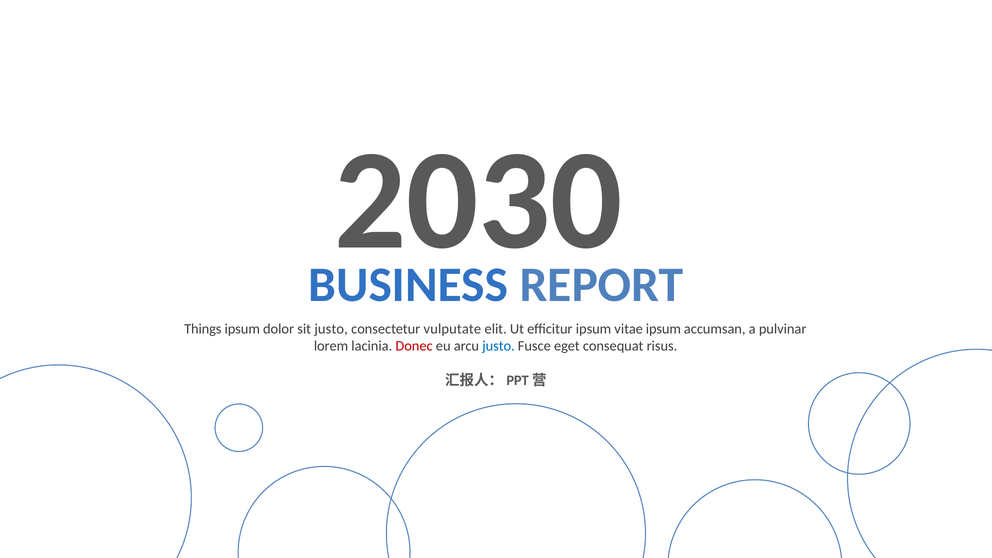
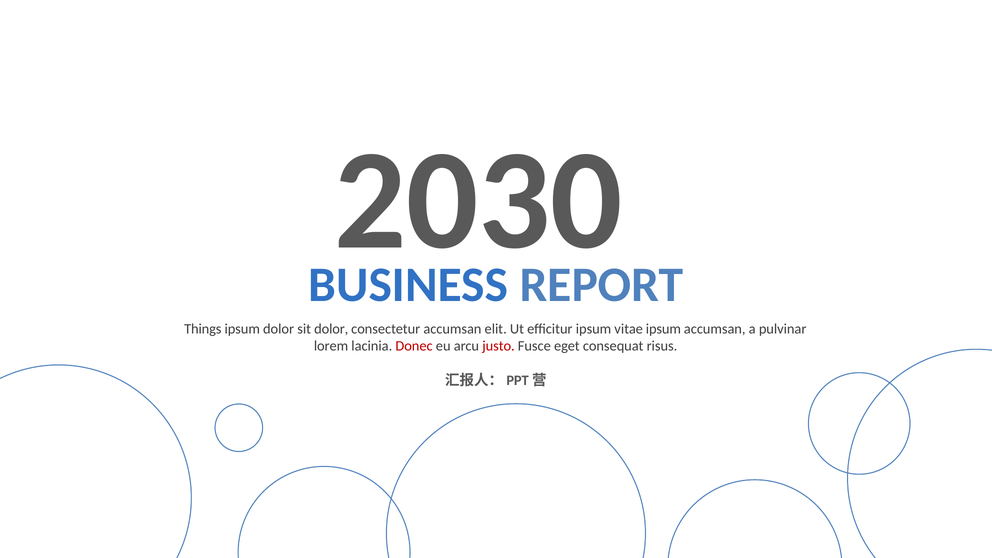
sit justo: justo -> dolor (331, 329)
consectetur vulputate: vulputate -> accumsan (452, 329)
justo colour: blue -> red (499, 346)
